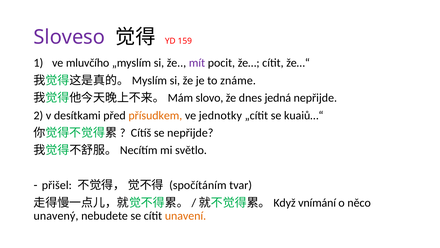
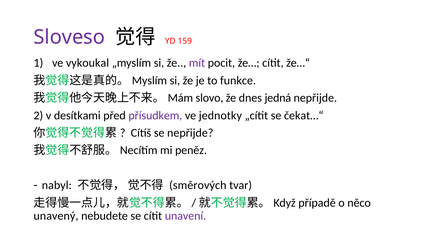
mluvčího: mluvčího -> vykoukal (88, 63)
známe: známe -> funkce (238, 80)
přísudkem colour: orange -> purple (155, 115)
kuaiů…“: kuaiů…“ -> čekat…“ (304, 115)
světlo: světlo -> peněz (191, 150)
přišel: přišel -> nabyl (57, 185)
spočítáním: spočítáním -> směrových (198, 185)
vnímání: vnímání -> případě (317, 202)
unavení colour: orange -> purple (185, 215)
